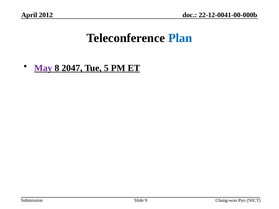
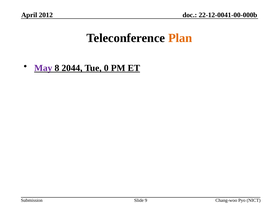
Plan colour: blue -> orange (180, 38)
2047: 2047 -> 2044 (72, 68)
5: 5 -> 0 (106, 68)
